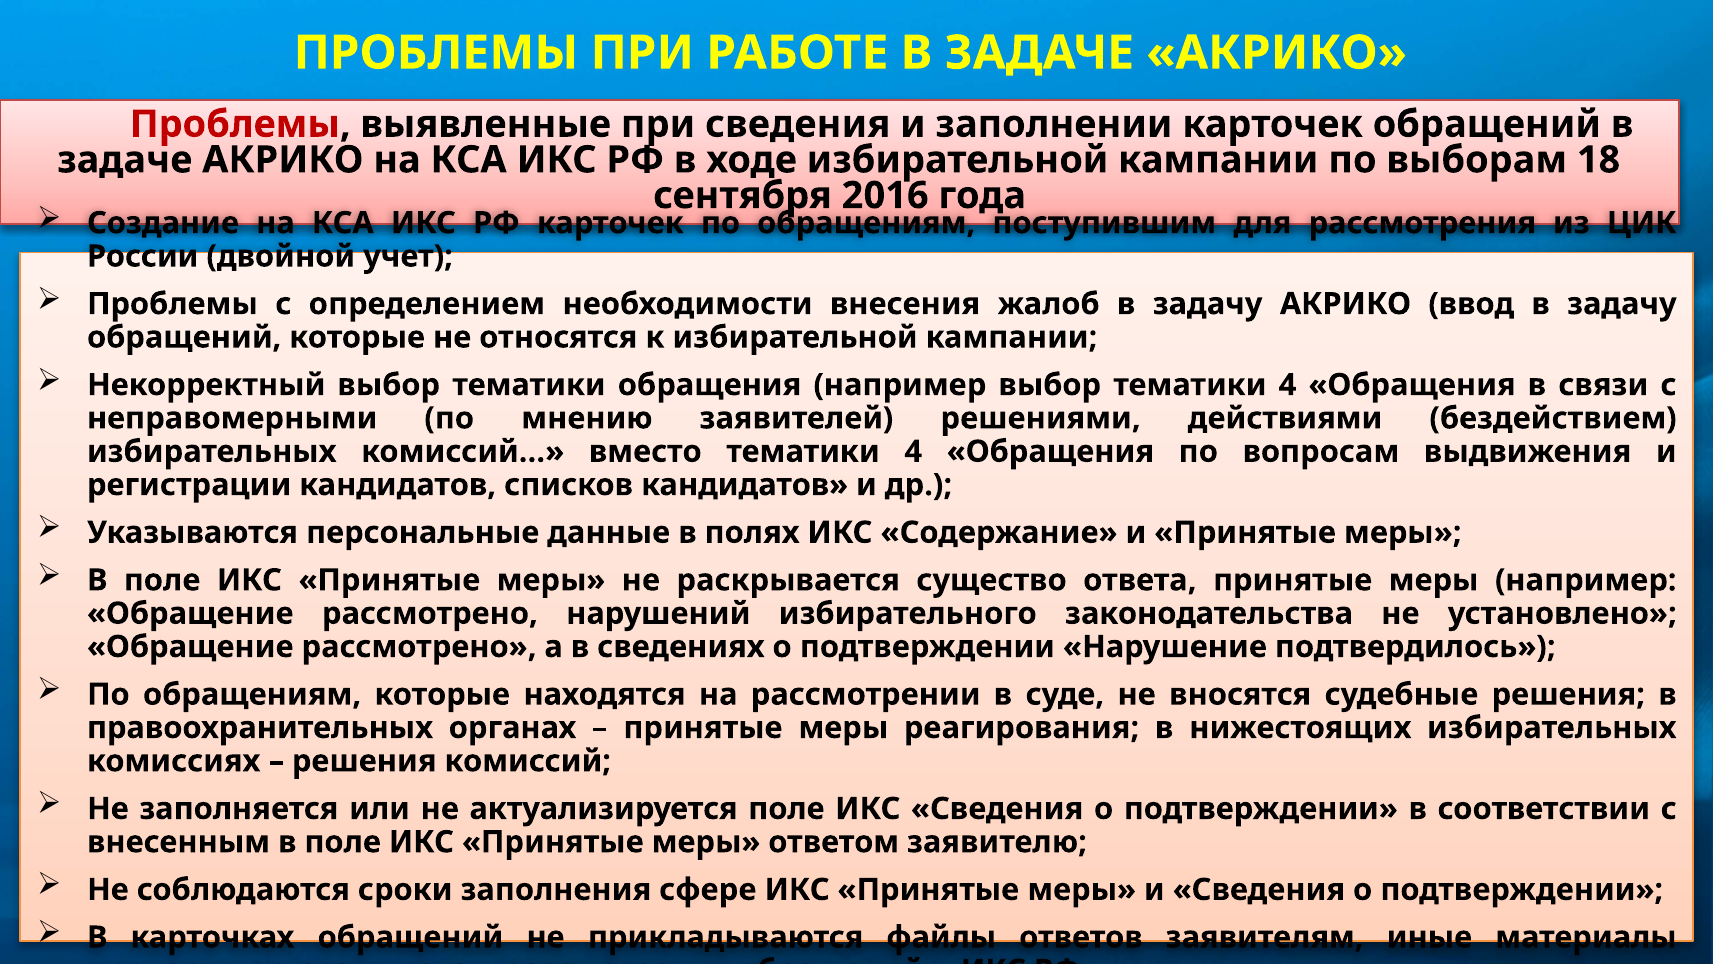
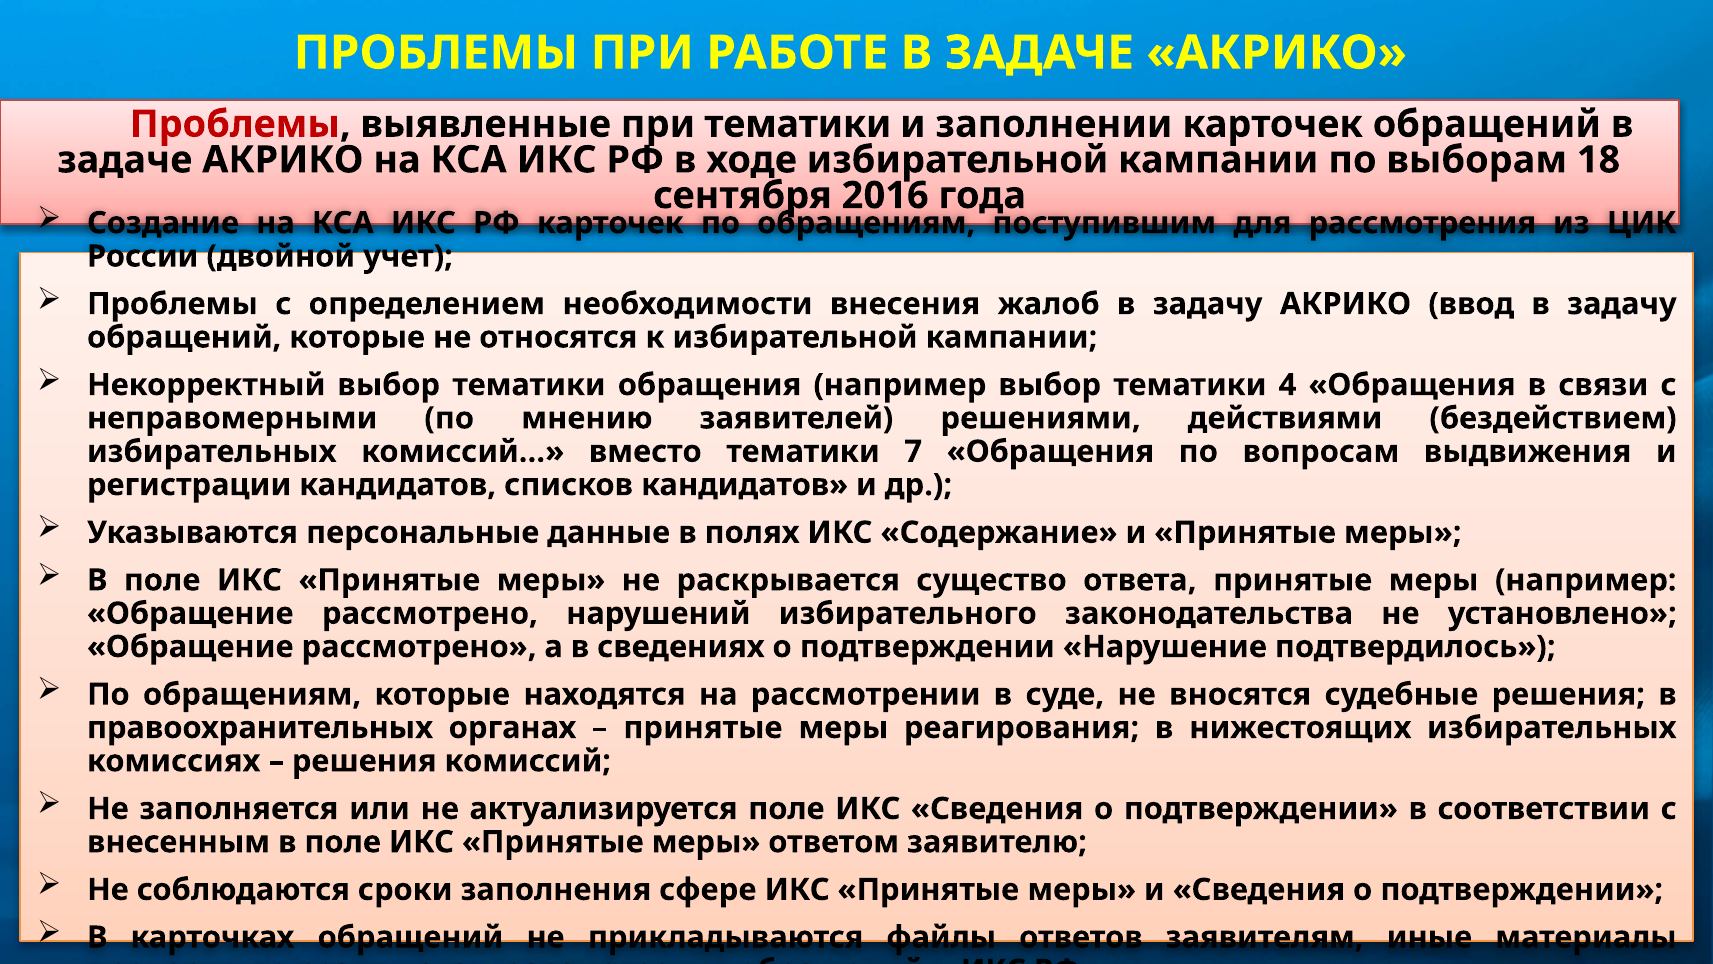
при сведения: сведения -> тематики (798, 124)
вместо тематики 4: 4 -> 7 (913, 451)
